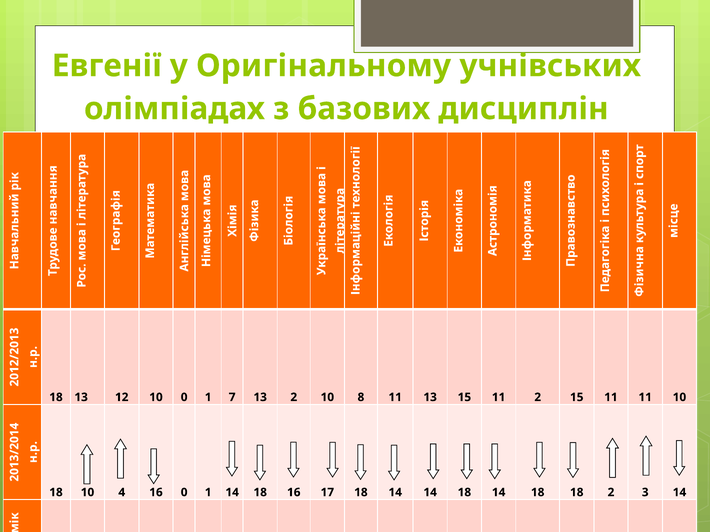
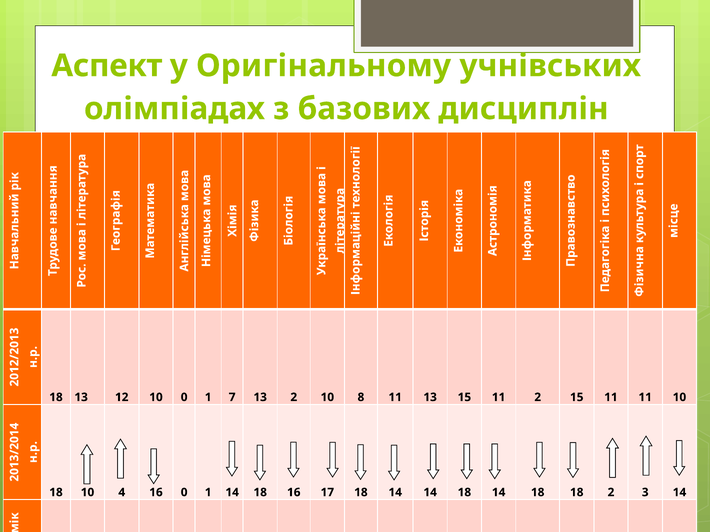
Евгенії: Евгенії -> Аспект (107, 66)
